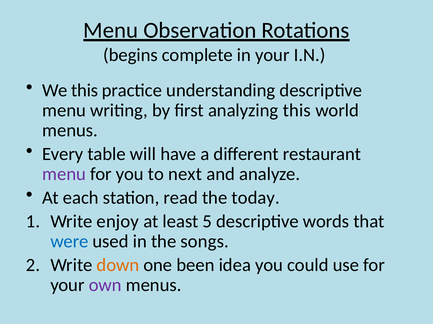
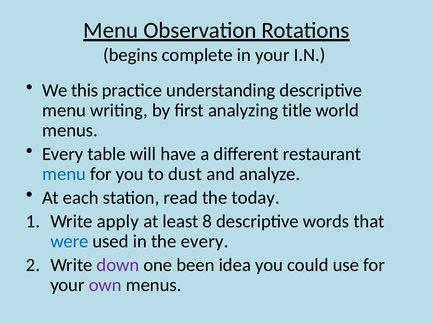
analyzing this: this -> title (297, 111)
menu colour: purple -> blue (64, 174)
next: next -> dust (185, 174)
enjoy: enjoy -> apply (118, 222)
5: 5 -> 8 (207, 222)
the songs: songs -> every (205, 242)
down colour: orange -> purple (118, 265)
